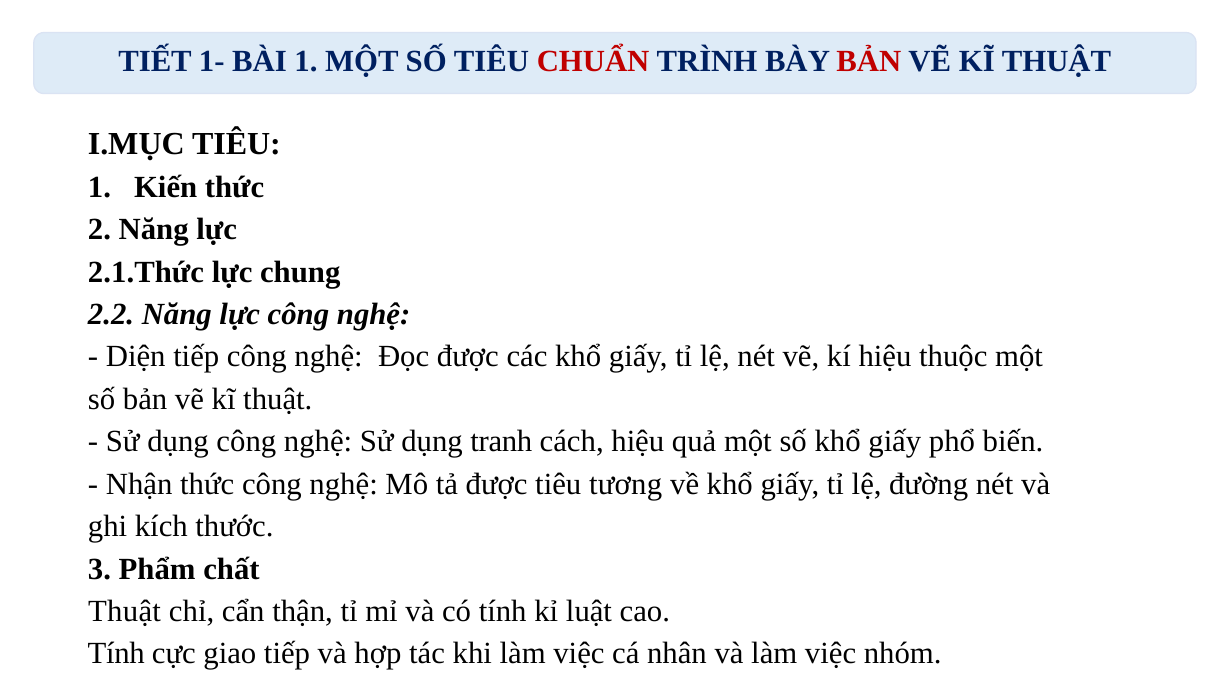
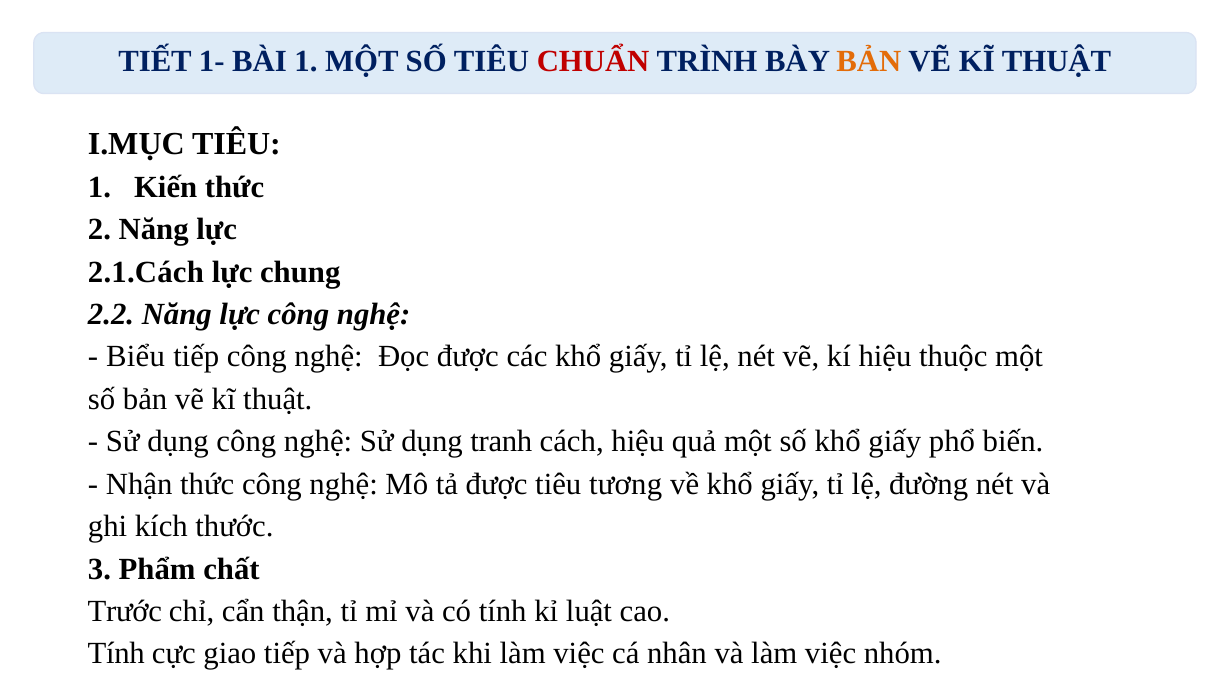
BẢN colour: red -> orange (869, 61)
2.1.Thức: 2.1.Thức -> 2.1.Cách (146, 272)
Diện: Diện -> Biểu (136, 357)
Thuật: Thuật -> Trước (125, 611)
